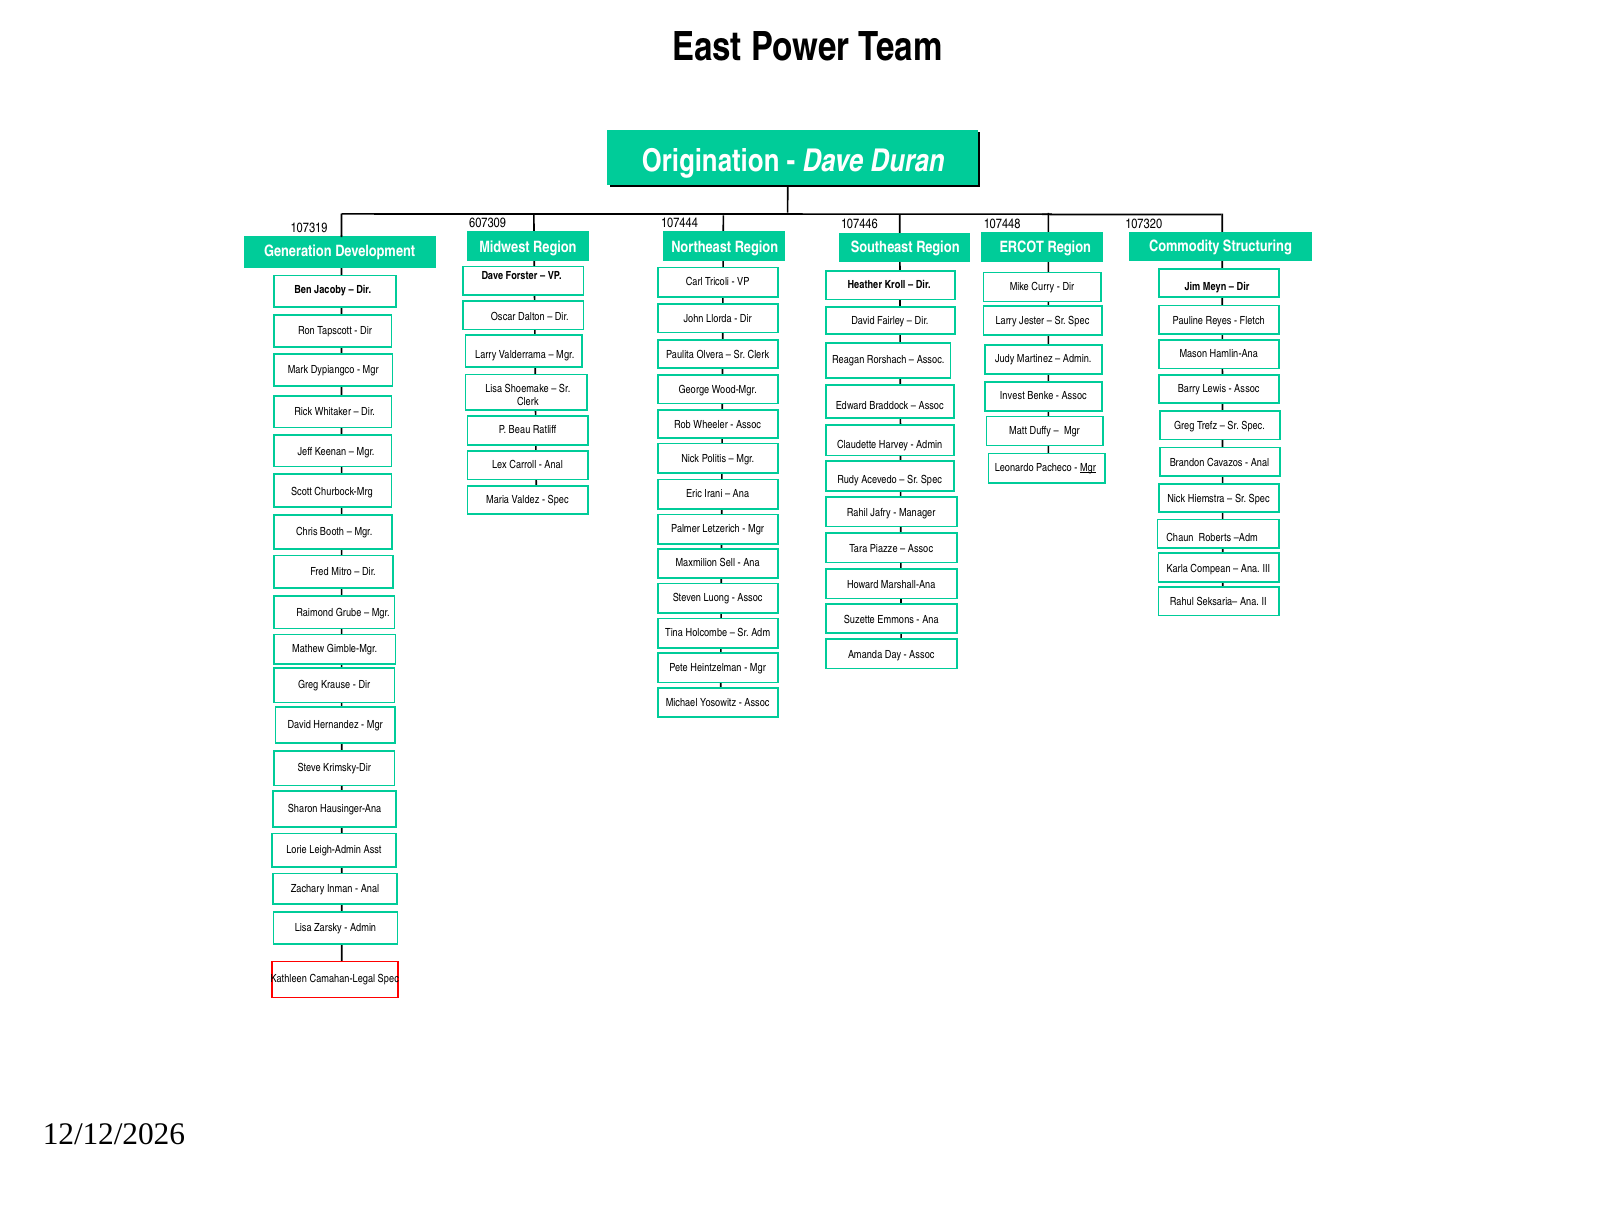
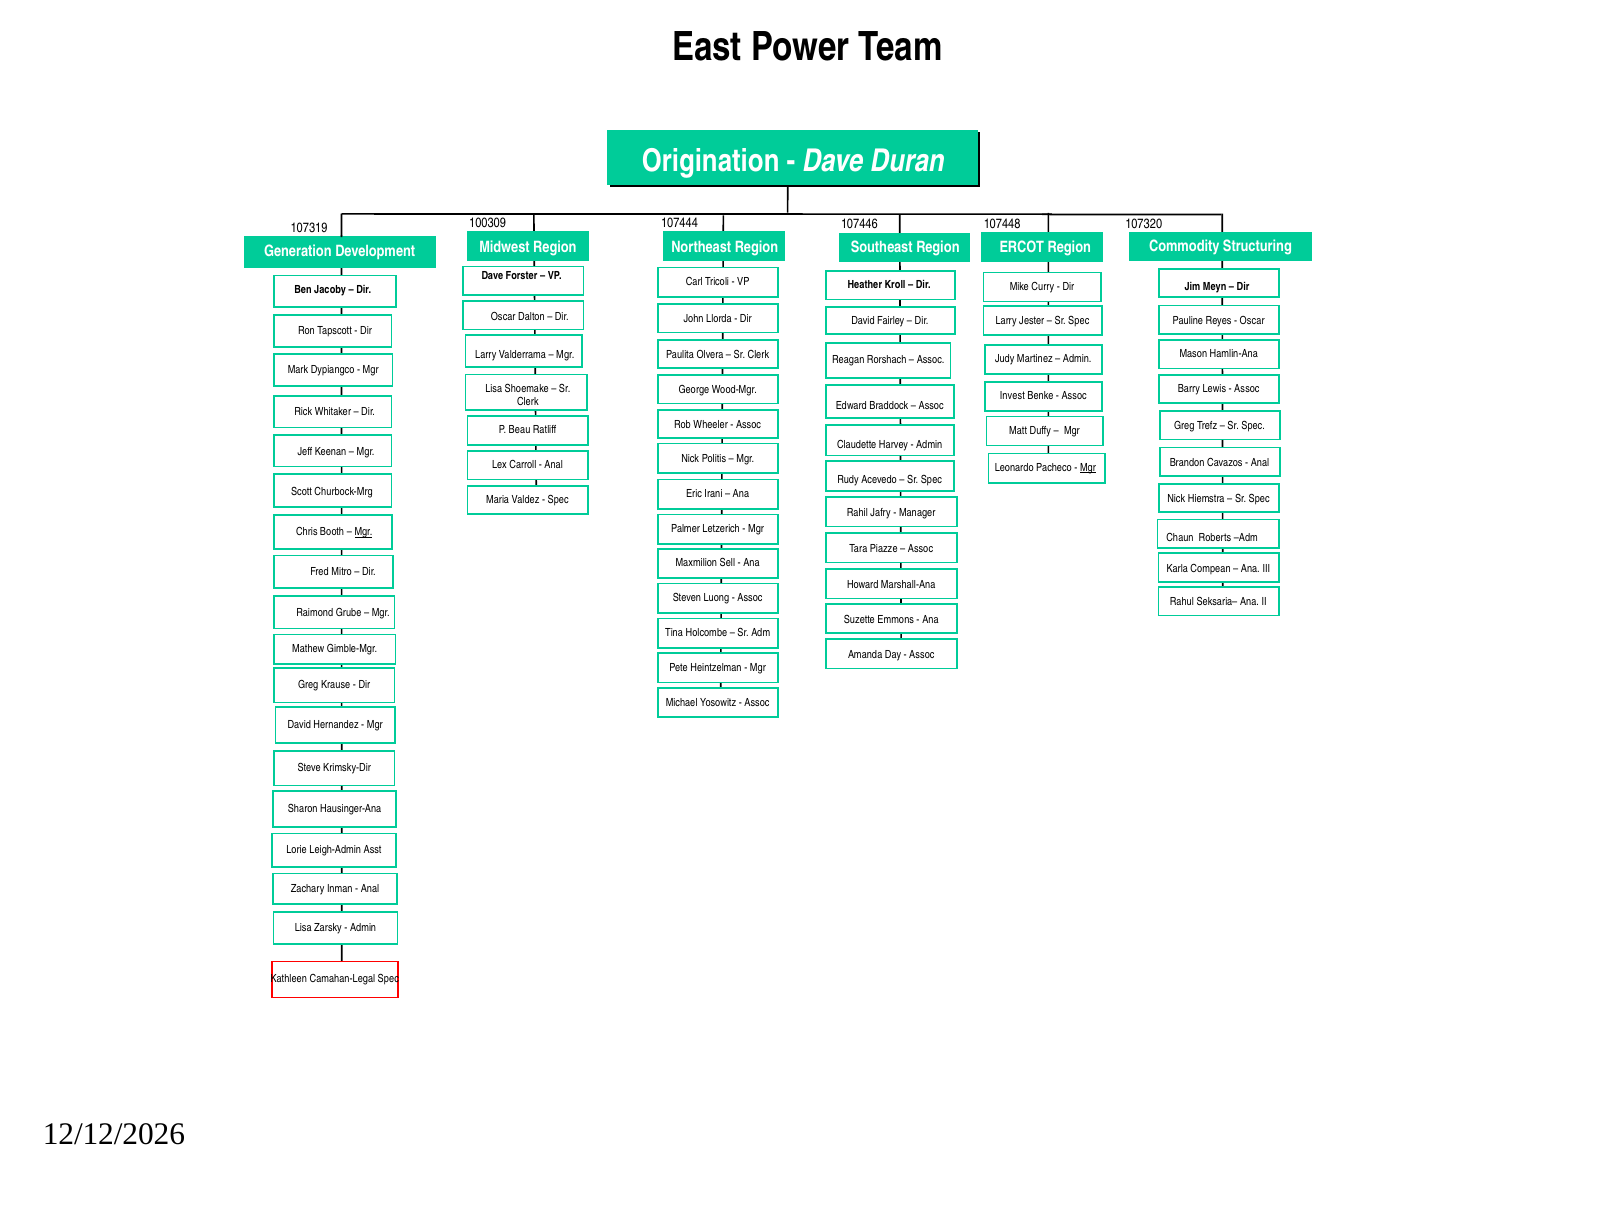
607309: 607309 -> 100309 (488, 223)
Fletch: Fletch -> Oscar (1252, 321)
Mgr underline: none -> present (364, 532)
